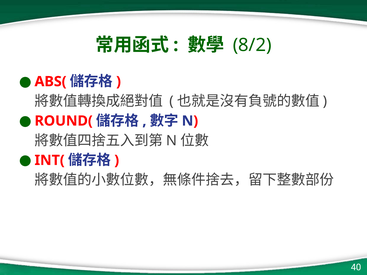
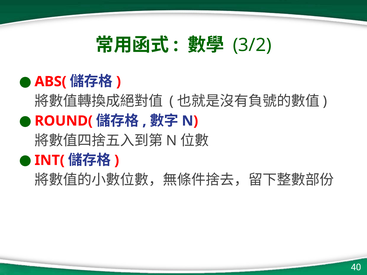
8/2: 8/2 -> 3/2 (252, 45)
